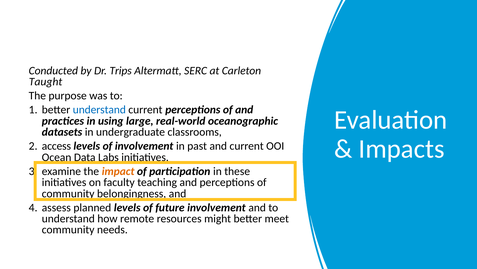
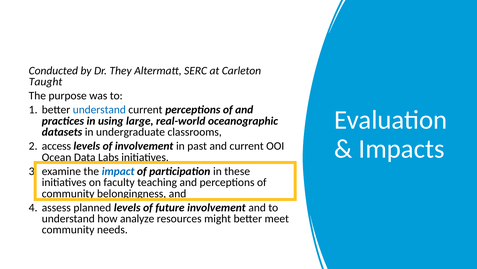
Trips: Trips -> They (121, 70)
impact colour: orange -> blue (118, 171)
remote: remote -> analyze (137, 218)
